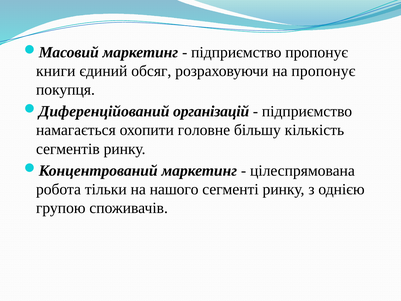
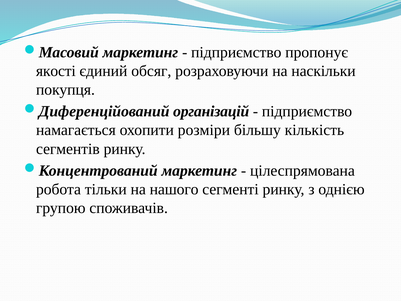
книги: книги -> якості (56, 71)
на пропонує: пропонує -> наскільки (324, 71)
головне: головне -> розміри (204, 130)
